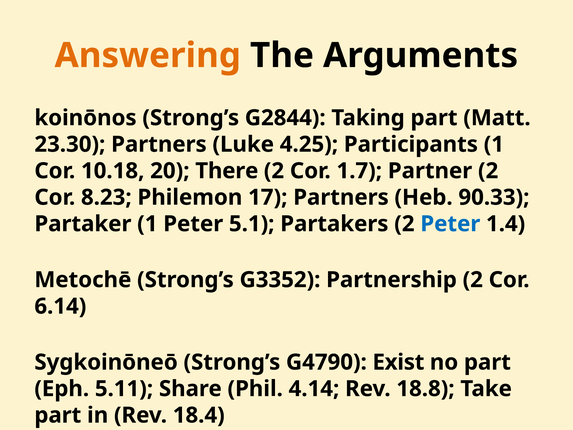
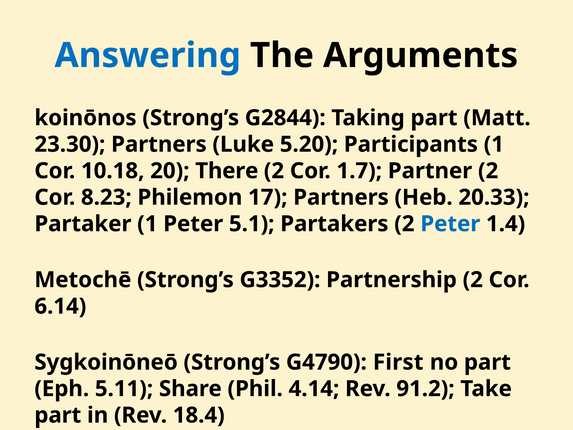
Answering colour: orange -> blue (148, 55)
4.25: 4.25 -> 5.20 (309, 144)
90.33: 90.33 -> 20.33 (494, 197)
Exist: Exist -> First (398, 362)
18.8: 18.8 -> 91.2 (425, 389)
